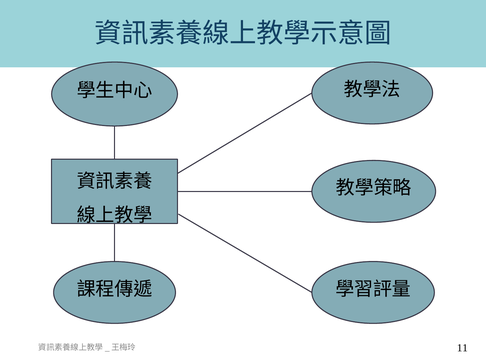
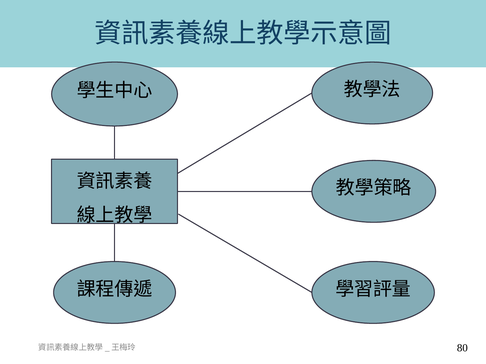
11: 11 -> 80 (462, 348)
